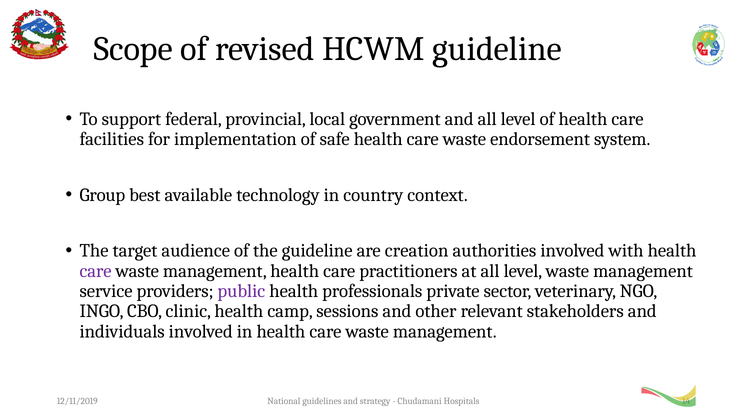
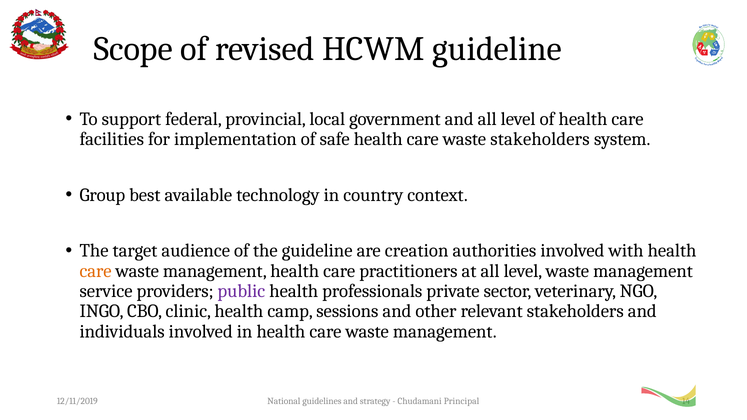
waste endorsement: endorsement -> stakeholders (540, 139)
care colour: purple -> orange (96, 271)
Hospitals: Hospitals -> Principal (462, 401)
